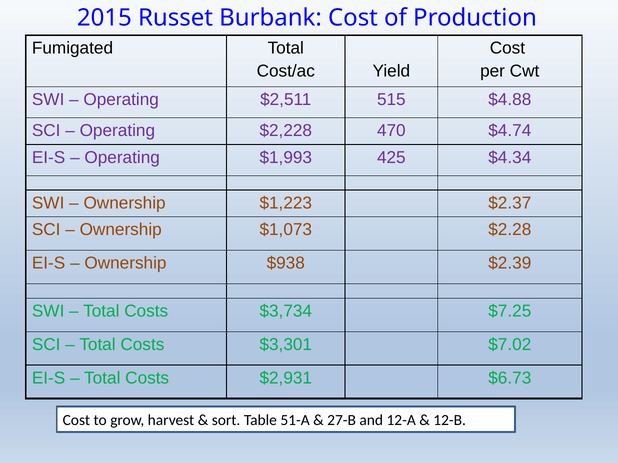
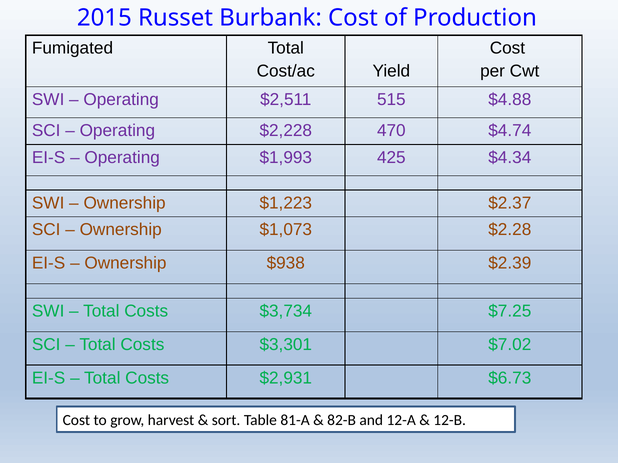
51-A: 51-A -> 81-A (295, 421)
27-B: 27-B -> 82-B (342, 421)
